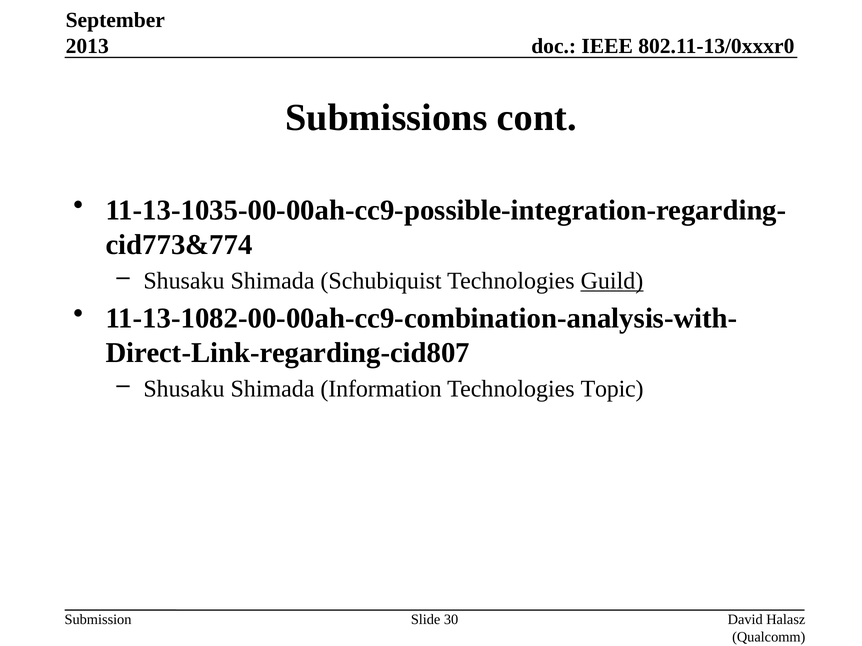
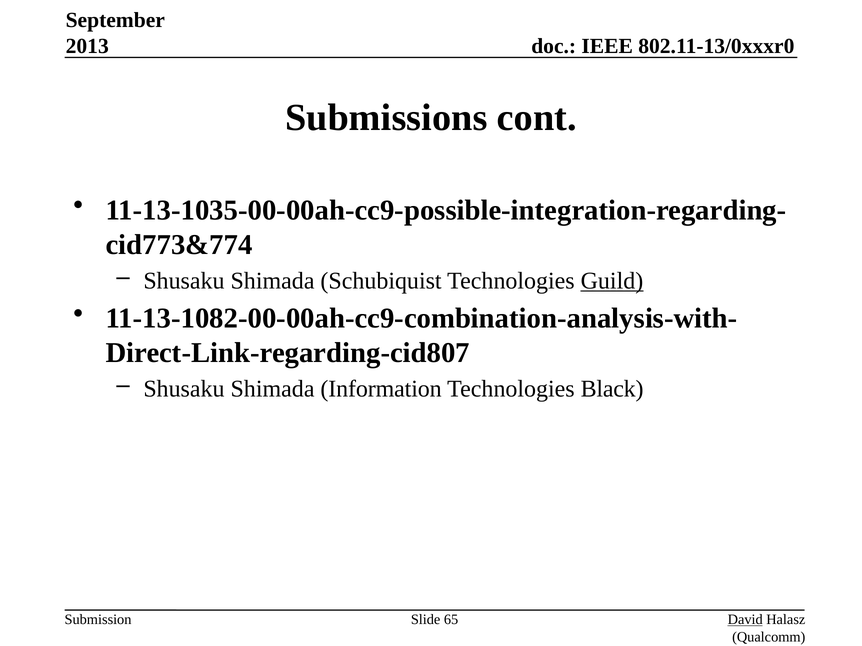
Topic: Topic -> Black (612, 389)
30: 30 -> 65 (451, 620)
David underline: none -> present (745, 620)
